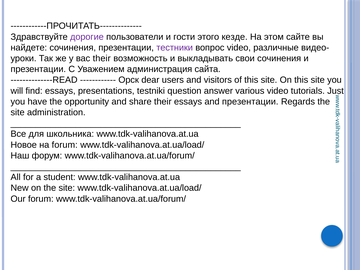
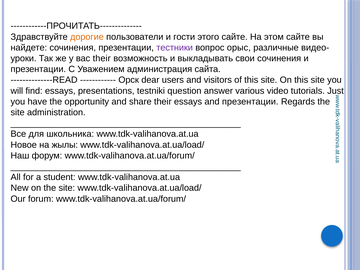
дорогие colour: purple -> orange (87, 37)
этого кезде: кезде -> сайте (235, 37)
вопрос video: video -> орыс (239, 48)
на forum: forum -> жылы (65, 145)
